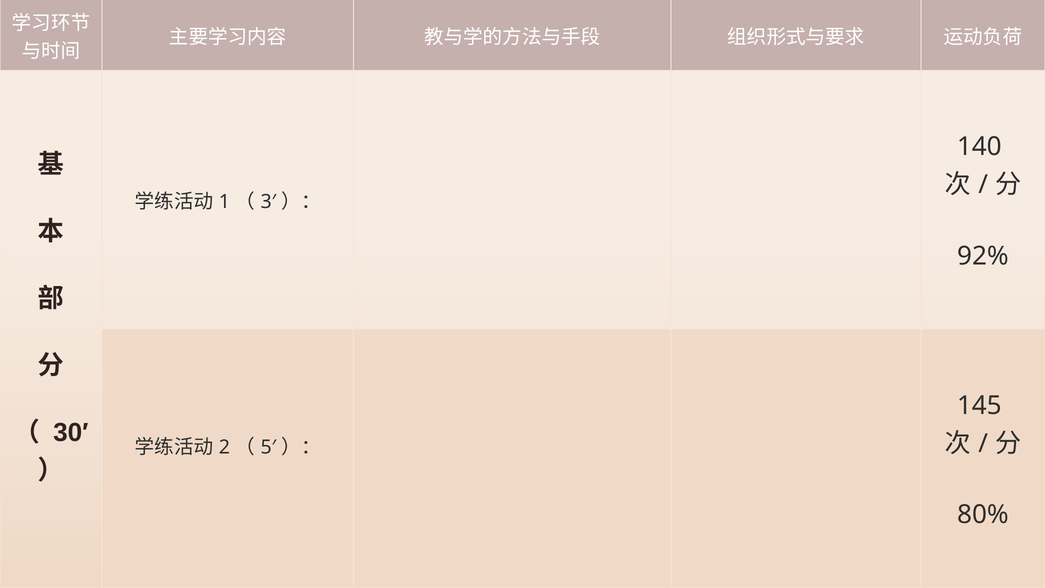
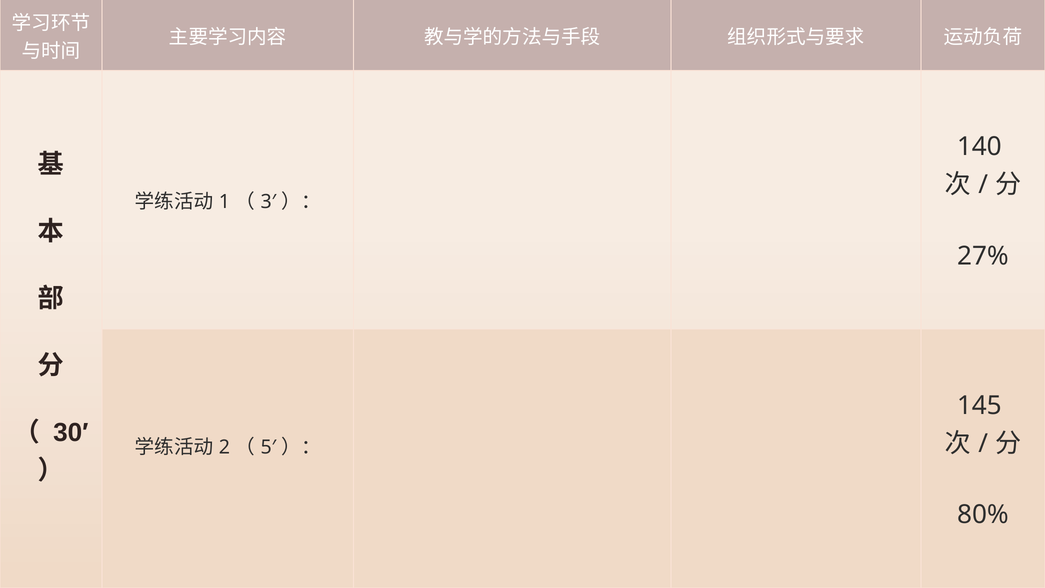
92%: 92% -> 27% (983, 256)
